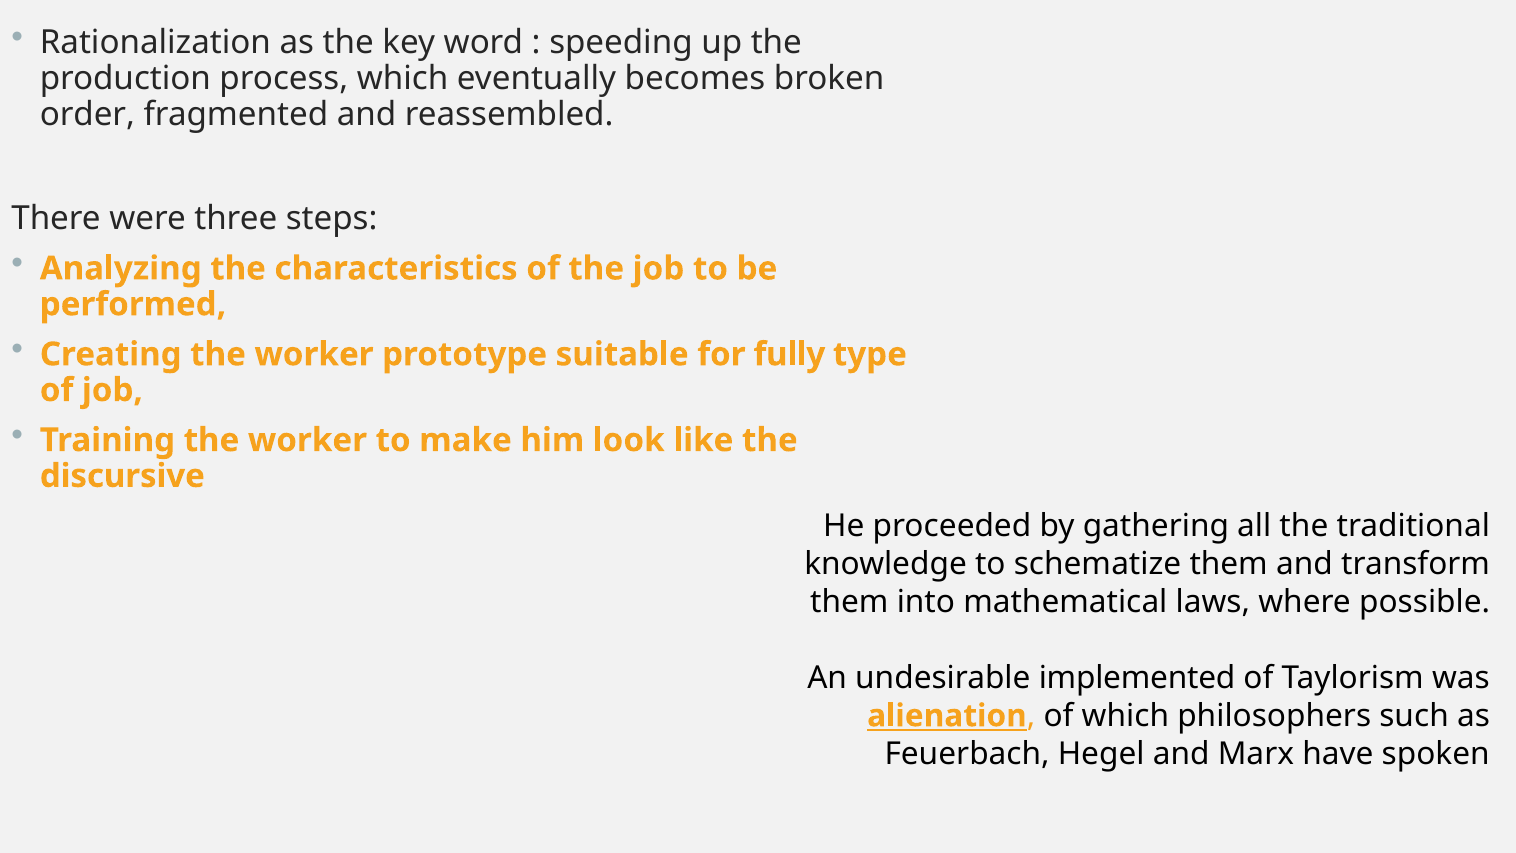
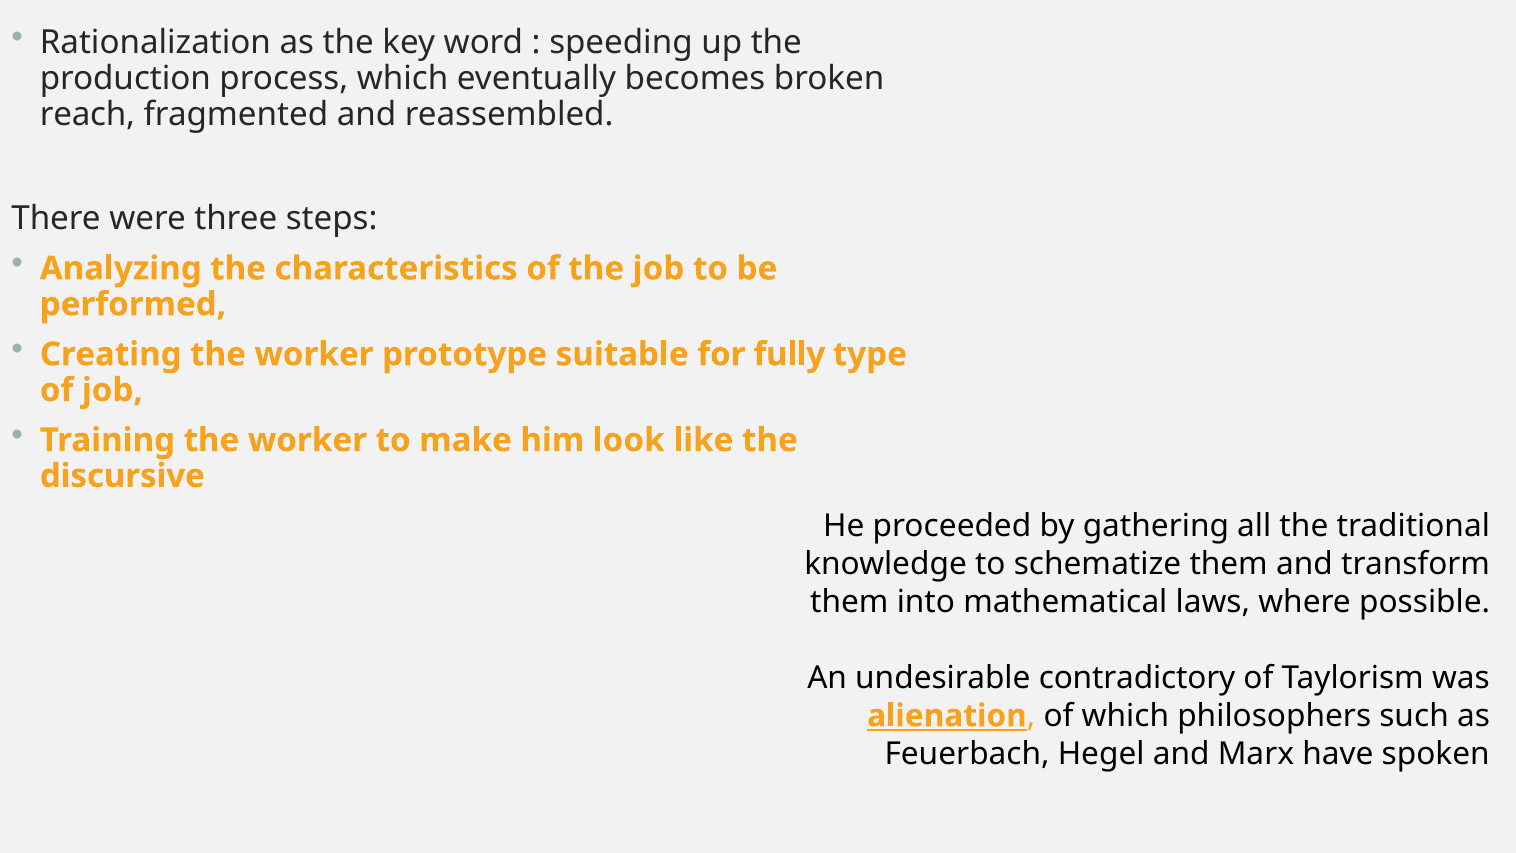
order: order -> reach (87, 114)
implemented: implemented -> contradictory (1137, 678)
